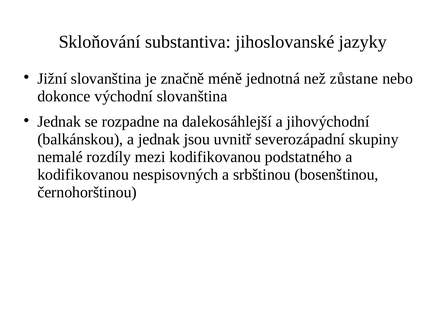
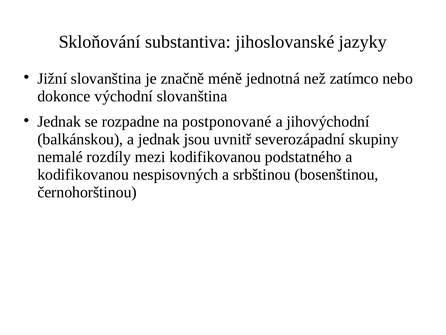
zůstane: zůstane -> zatímco (354, 78)
dalekosáhlejší: dalekosáhlejší -> postponované (227, 122)
